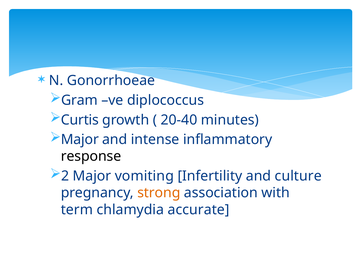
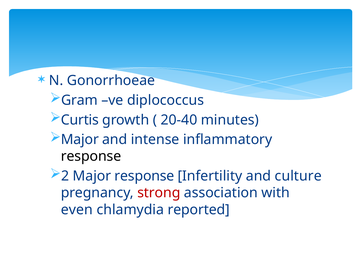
Major vomiting: vomiting -> response (144, 176)
strong colour: orange -> red (159, 193)
term: term -> even (77, 209)
accurate: accurate -> reported (199, 209)
